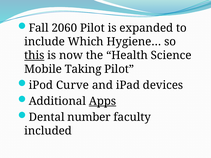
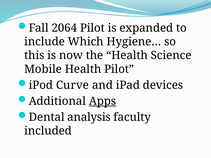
2060: 2060 -> 2064 (64, 28)
this underline: present -> none (34, 55)
Mobile Taking: Taking -> Health (83, 69)
number: number -> analysis (89, 117)
